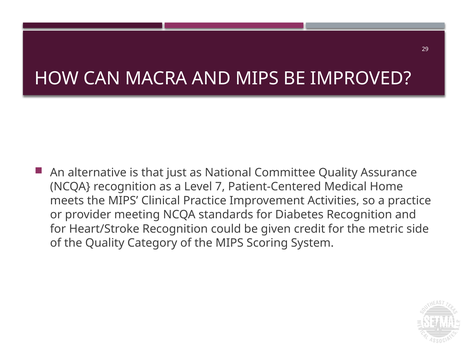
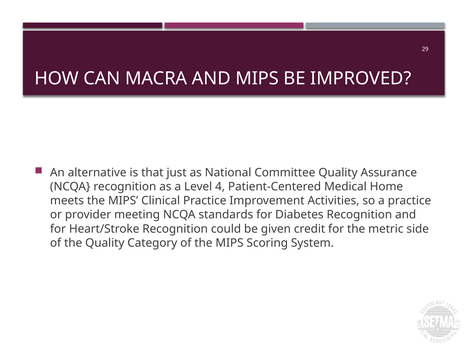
7: 7 -> 4 (220, 187)
